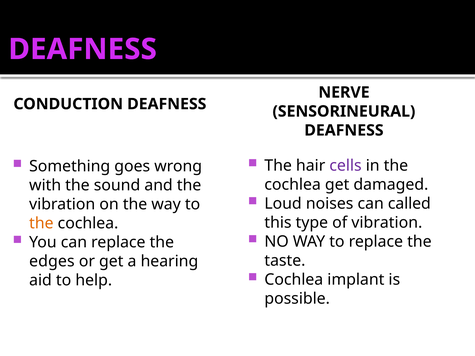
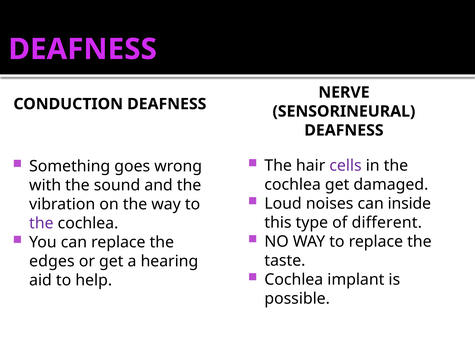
called: called -> inside (409, 204)
of vibration: vibration -> different (387, 223)
the colour: orange -> purple (41, 223)
